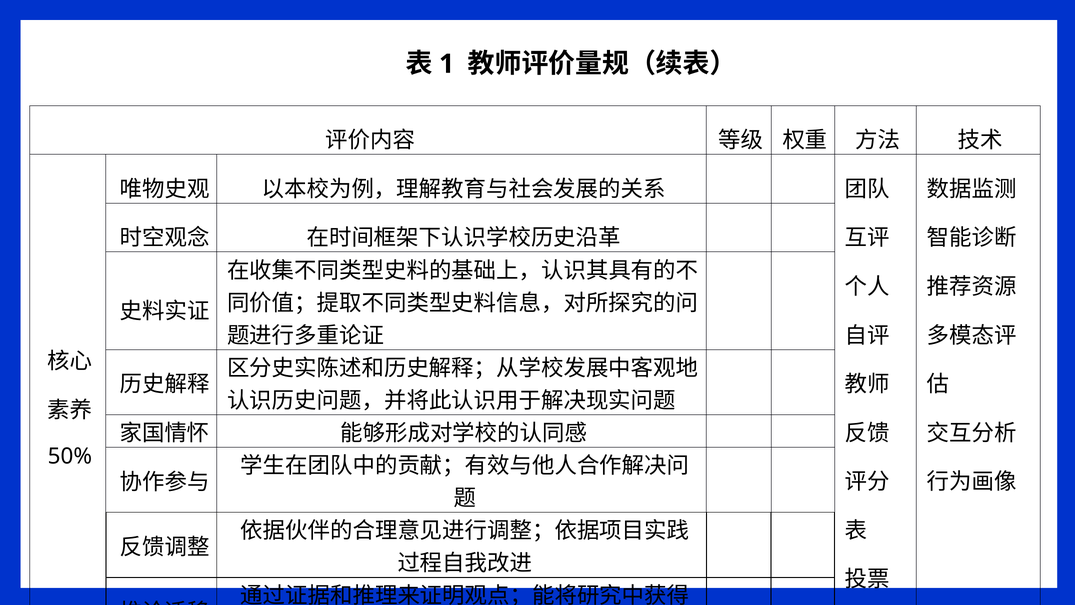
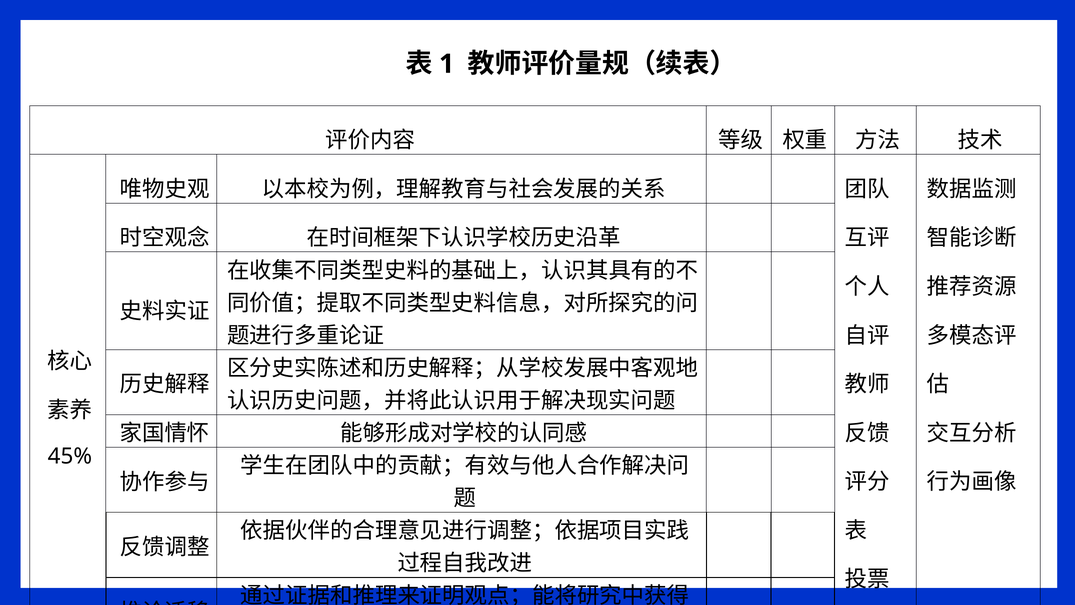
50%: 50% -> 45% (70, 456)
